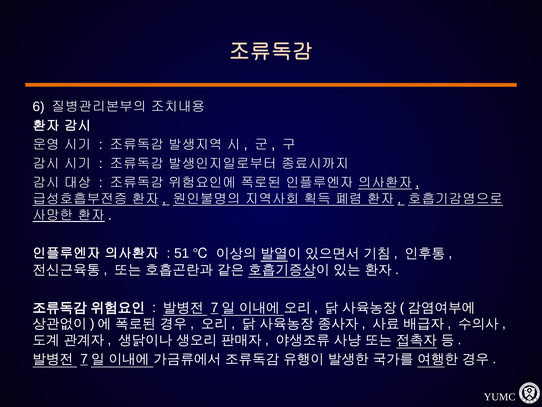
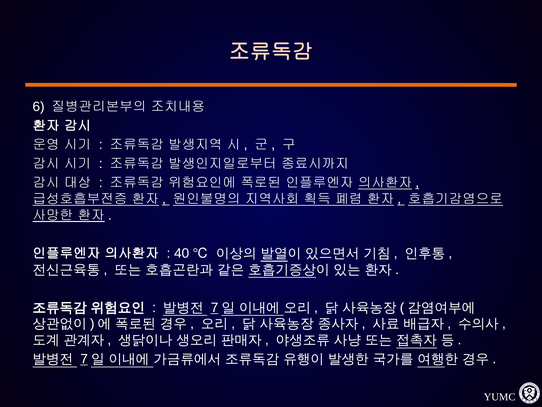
51: 51 -> 40 (182, 253)
